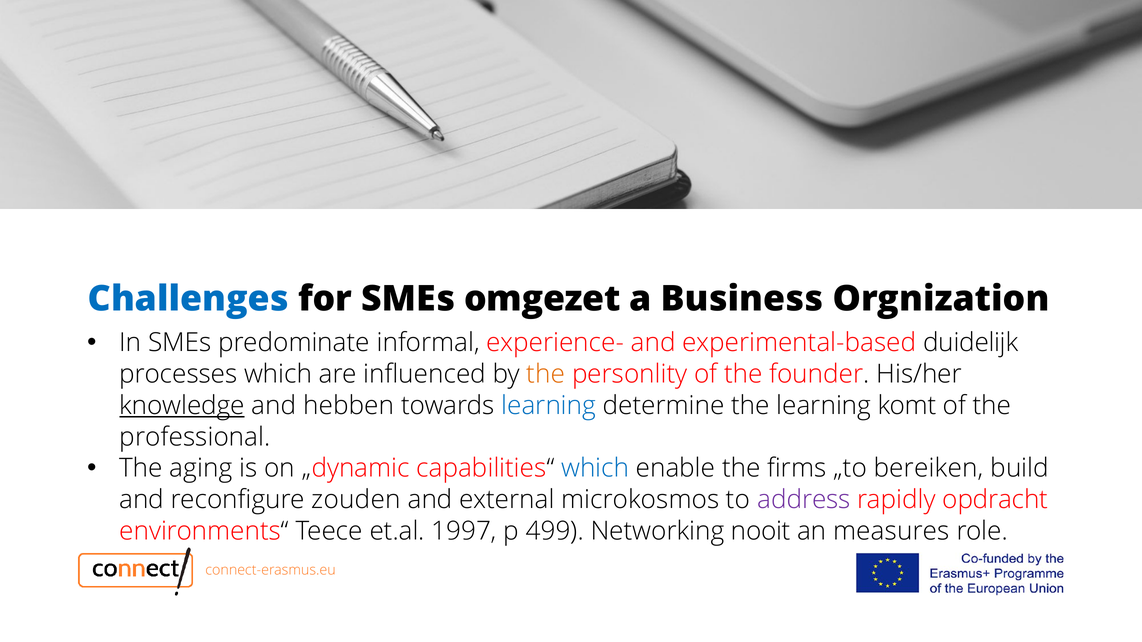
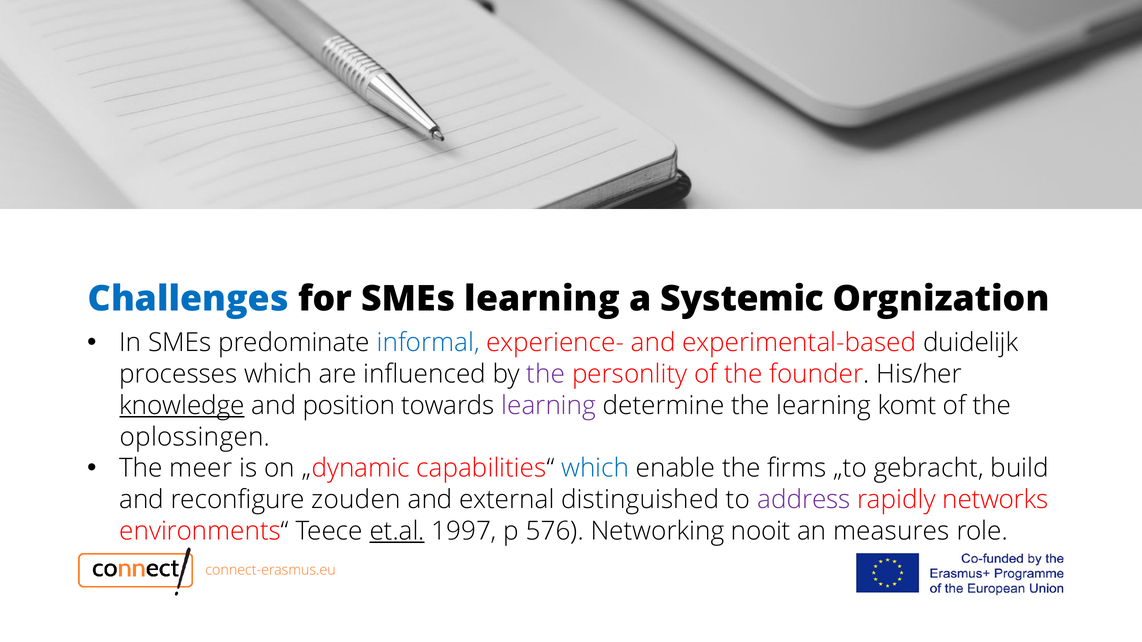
SMEs omgezet: omgezet -> learning (542, 299)
Business: Business -> Systemic (742, 299)
informal colour: black -> blue (428, 343)
the colour: orange -> purple (546, 374)
hebben: hebben -> position (349, 406)
learning colour: blue -> purple (549, 406)
professional: professional -> oplossingen (195, 437)
aging: aging -> meer (201, 469)
bereiken: bereiken -> gebracht (929, 469)
microkosmos: microkosmos -> distinguished (640, 500)
opdracht: opdracht -> networks (995, 500)
et.al underline: none -> present (397, 531)
499: 499 -> 576 (555, 531)
